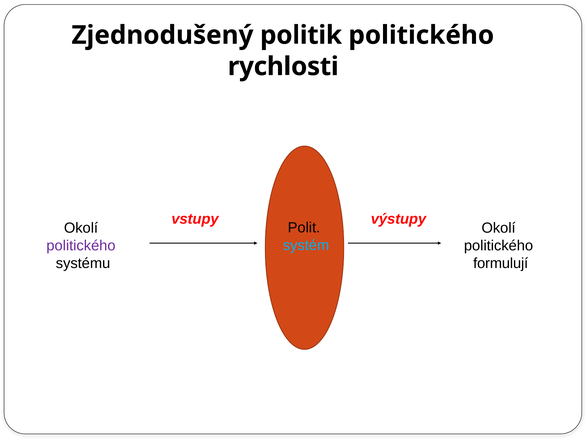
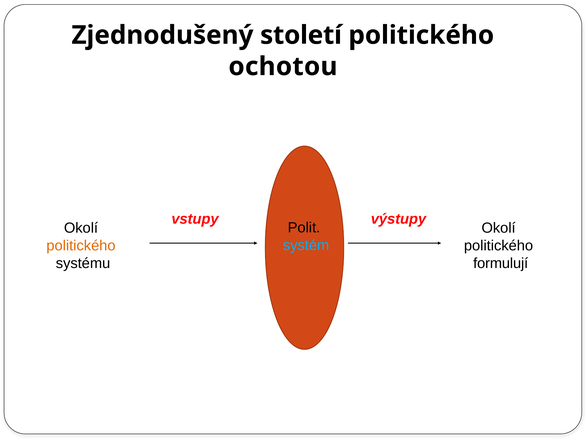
politik: politik -> století (301, 35)
rychlosti: rychlosti -> ochotou (283, 66)
politického colour: purple -> orange (81, 245)
